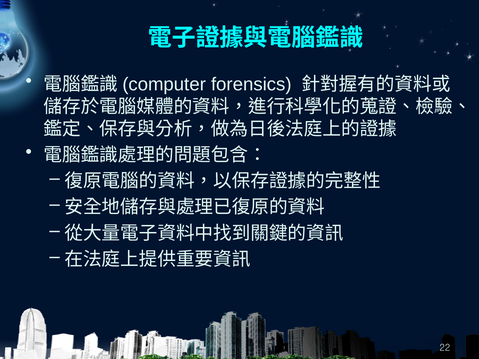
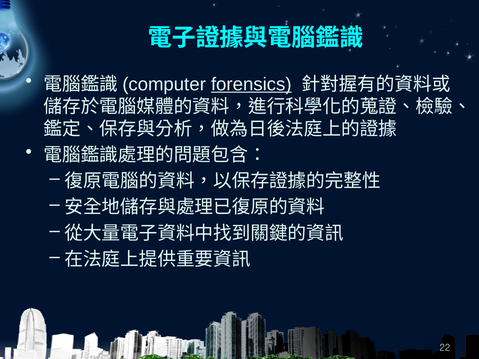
forensics underline: none -> present (251, 84)
